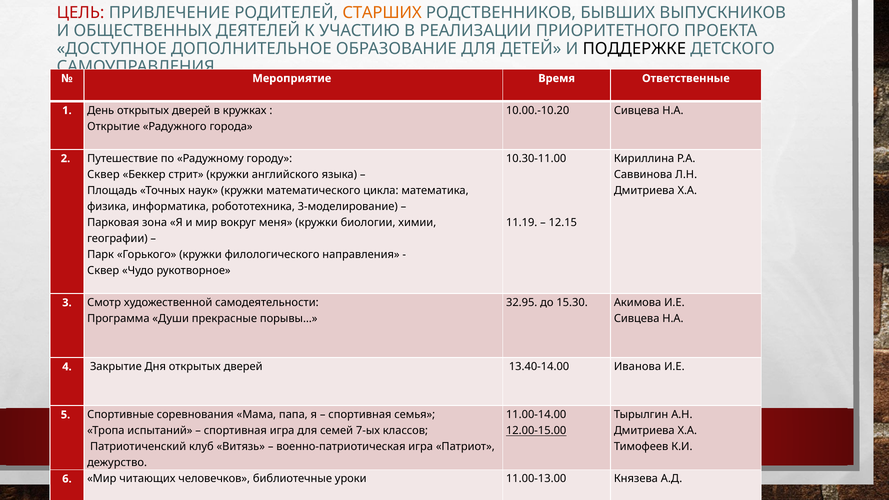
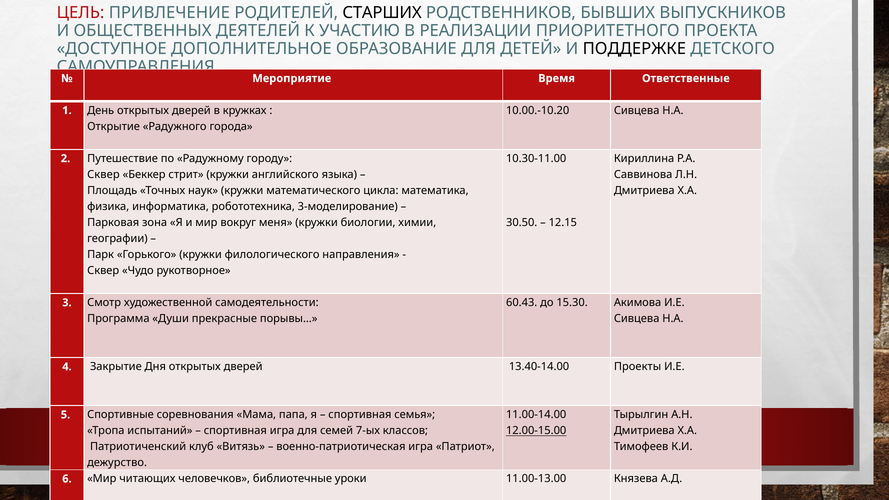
СТАРШИХ colour: orange -> black (382, 13)
11.19: 11.19 -> 30.50 (522, 223)
32.95: 32.95 -> 60.43 (522, 303)
13.40-14.00 Иванова: Иванова -> Проекты (638, 367)
